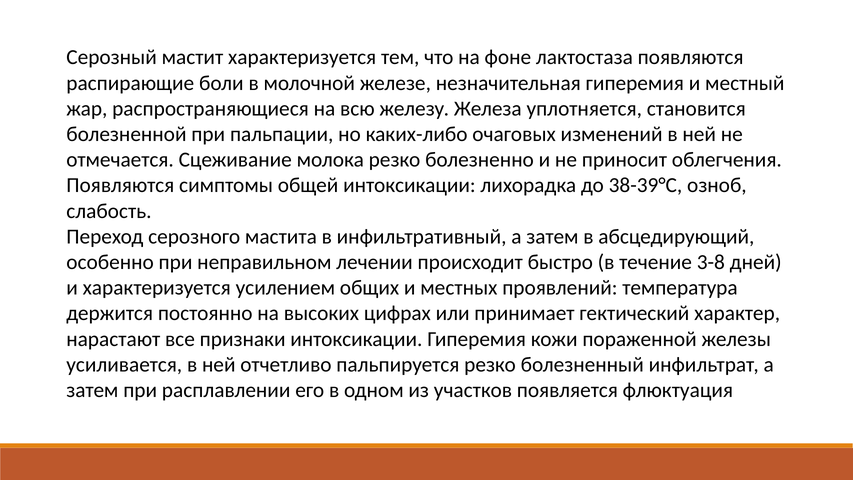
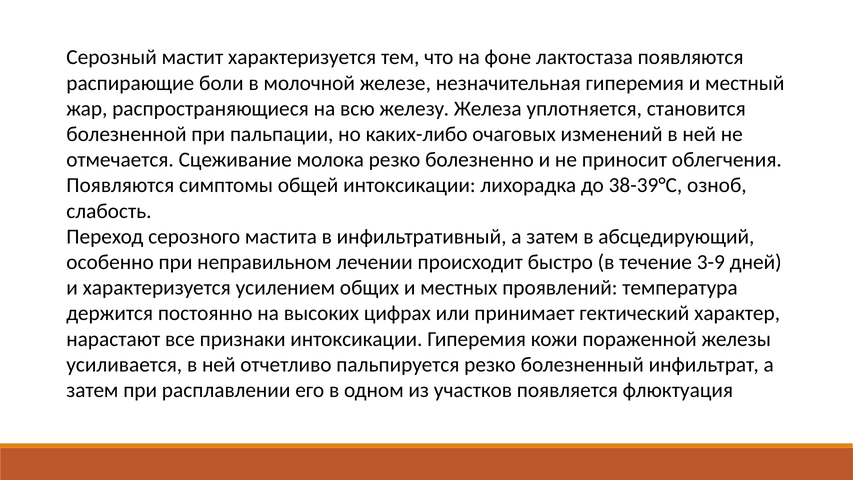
3-8: 3-8 -> 3-9 (711, 262)
